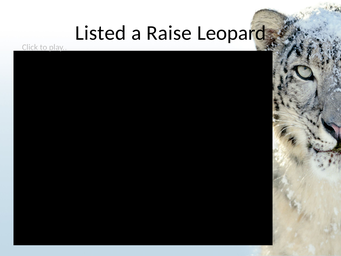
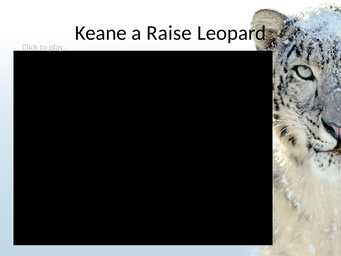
Listed: Listed -> Keane (101, 33)
